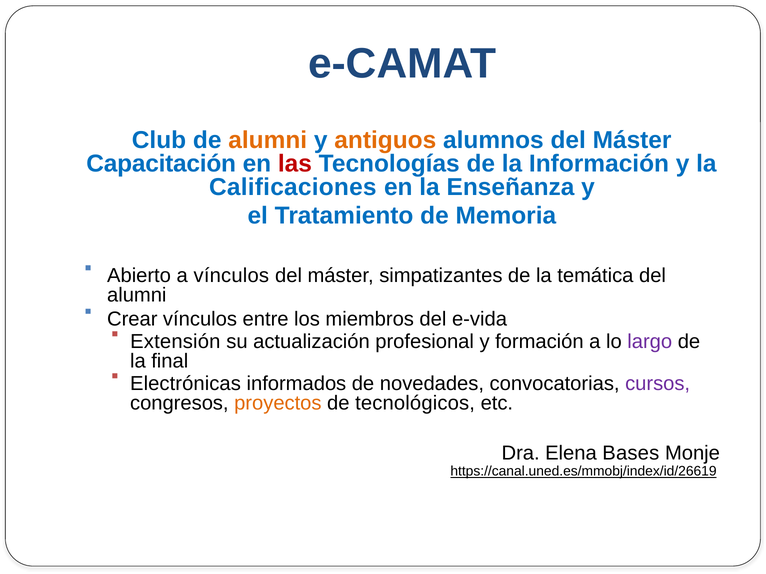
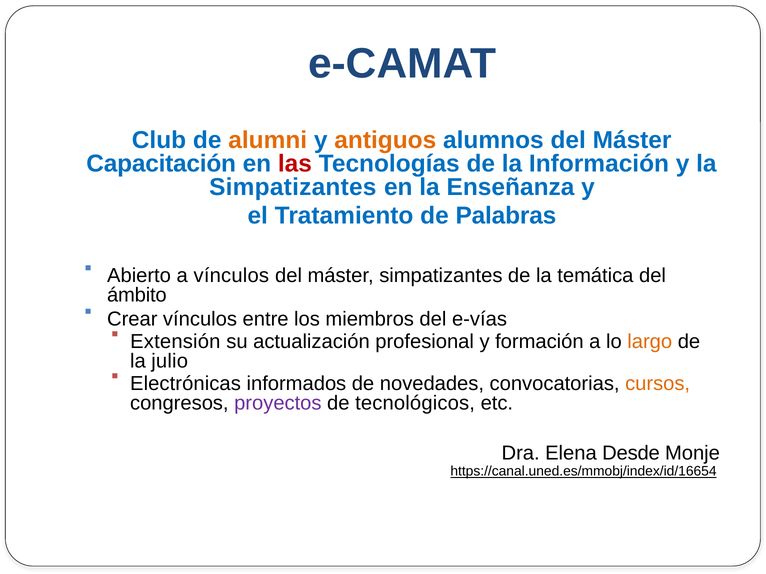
Calificaciones: Calificaciones -> Simpatizantes (293, 187)
Memoria: Memoria -> Palabras (506, 216)
alumni: alumni -> ámbito (137, 295)
e-vida: e-vida -> e-vías (479, 320)
largo colour: purple -> orange (650, 342)
final: final -> julio (170, 361)
cursos colour: purple -> orange (658, 384)
proyectos colour: orange -> purple (278, 403)
Bases: Bases -> Desde (631, 453)
https://canal.uned.es/mmobj/index/id/26619: https://canal.uned.es/mmobj/index/id/26619 -> https://canal.uned.es/mmobj/index/id/16654 (584, 472)
